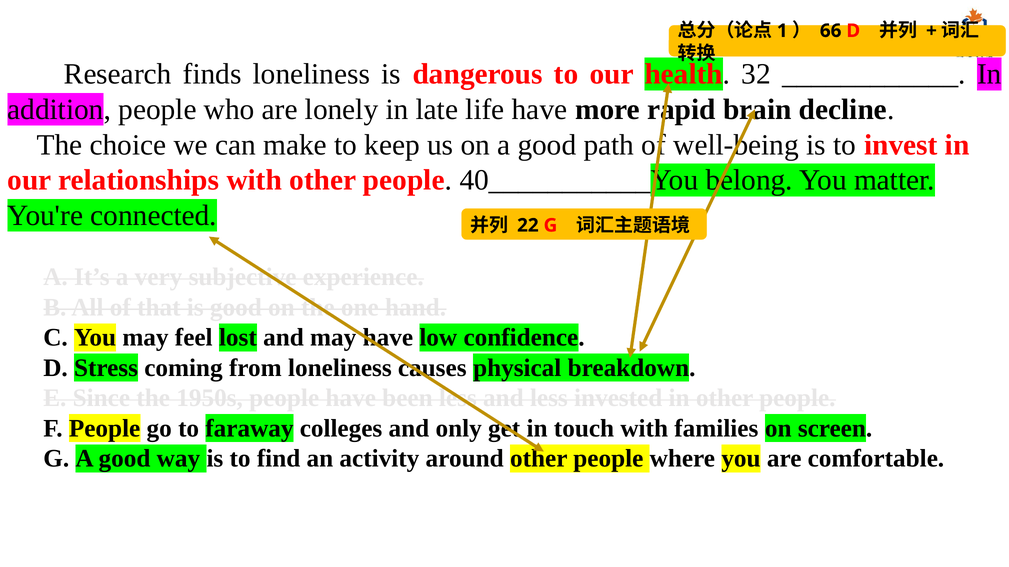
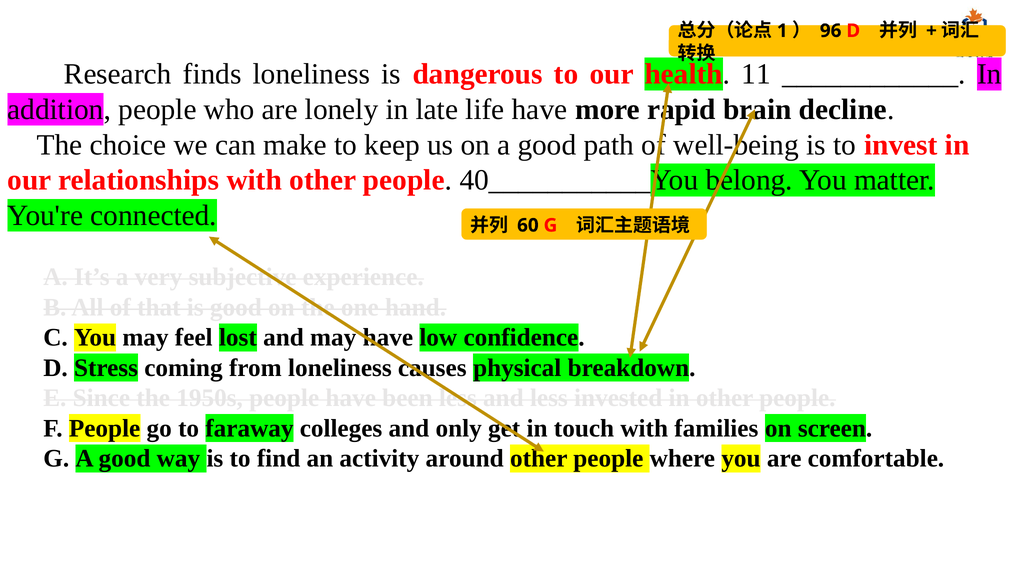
66: 66 -> 96 (831, 31)
32: 32 -> 11 (756, 74)
22: 22 -> 60 (528, 226)
